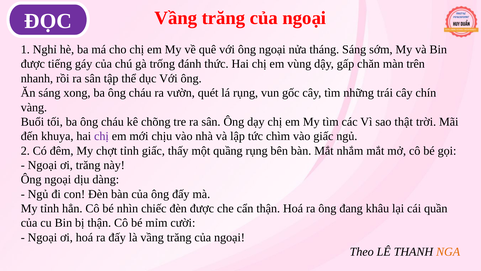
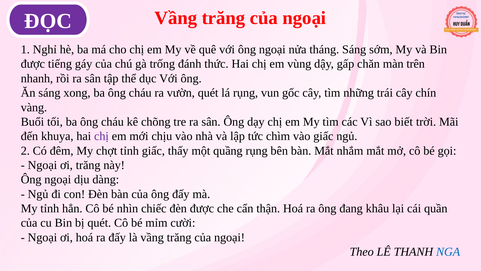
thật: thật -> biết (404, 122)
bị thận: thận -> quét (99, 223)
NGA colour: orange -> blue (448, 252)
